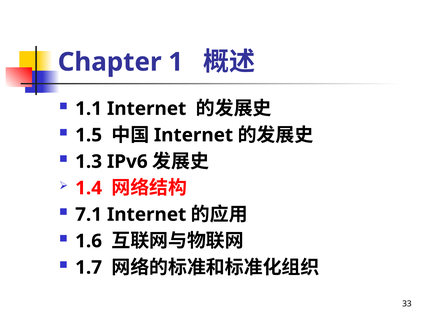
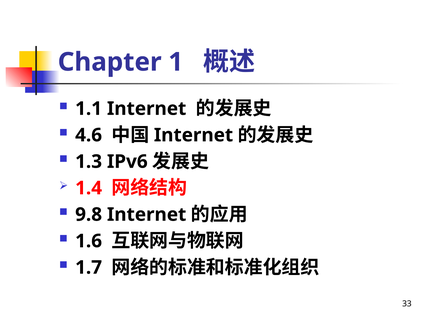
1.5: 1.5 -> 4.6 (89, 135)
7.1: 7.1 -> 9.8 (89, 214)
